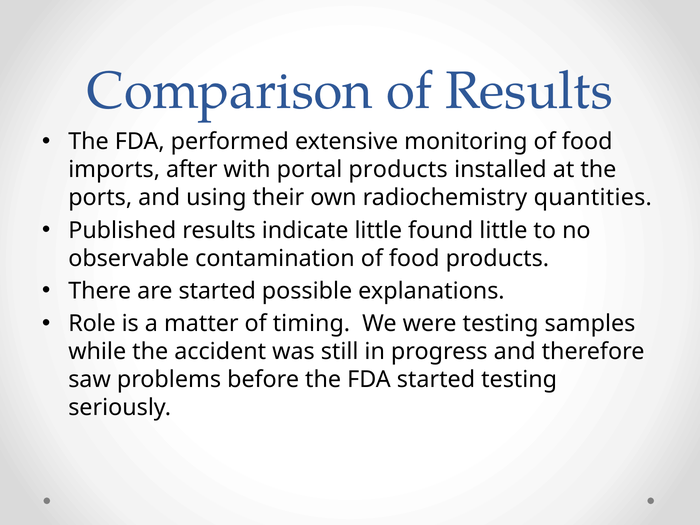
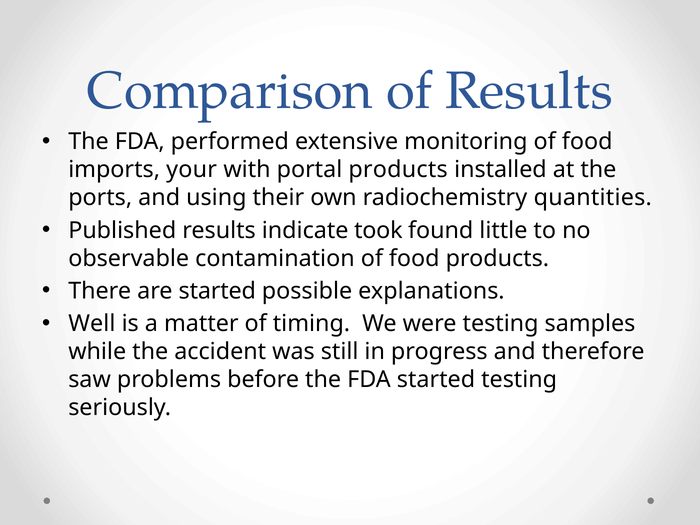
after: after -> your (192, 170)
indicate little: little -> took (378, 230)
Role: Role -> Well (92, 324)
